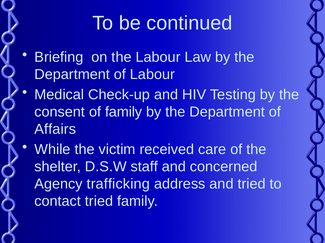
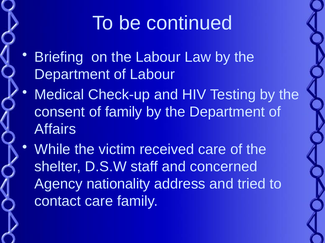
trafficking: trafficking -> nationality (118, 184)
contact tried: tried -> care (99, 202)
